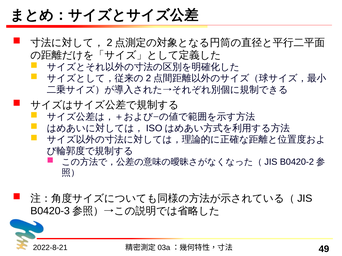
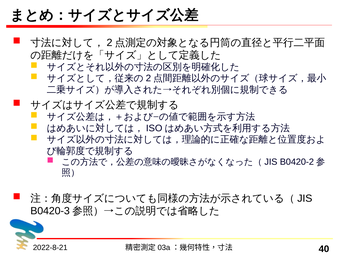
49: 49 -> 40 (324, 249)
